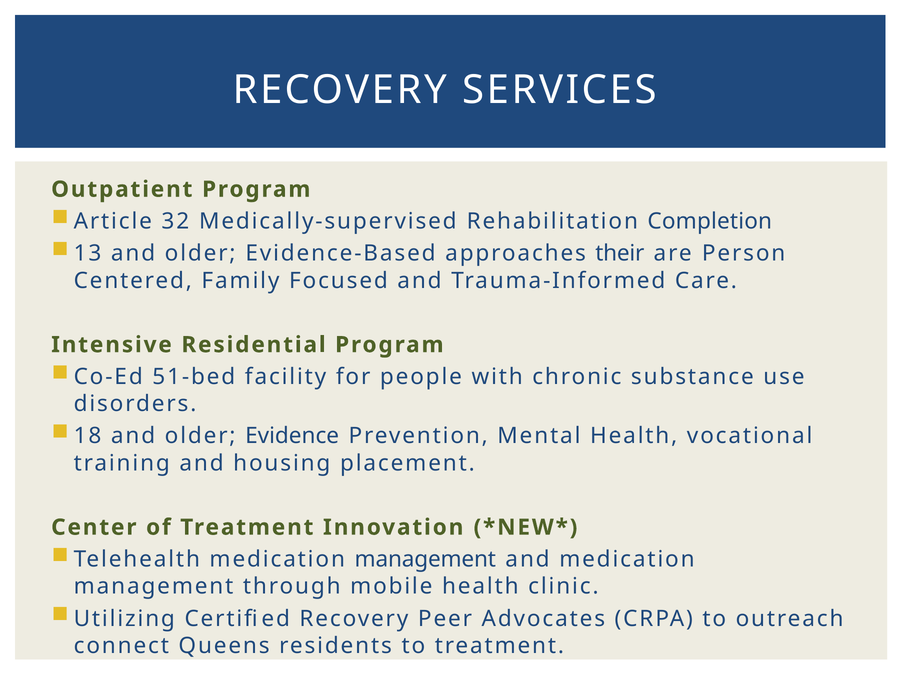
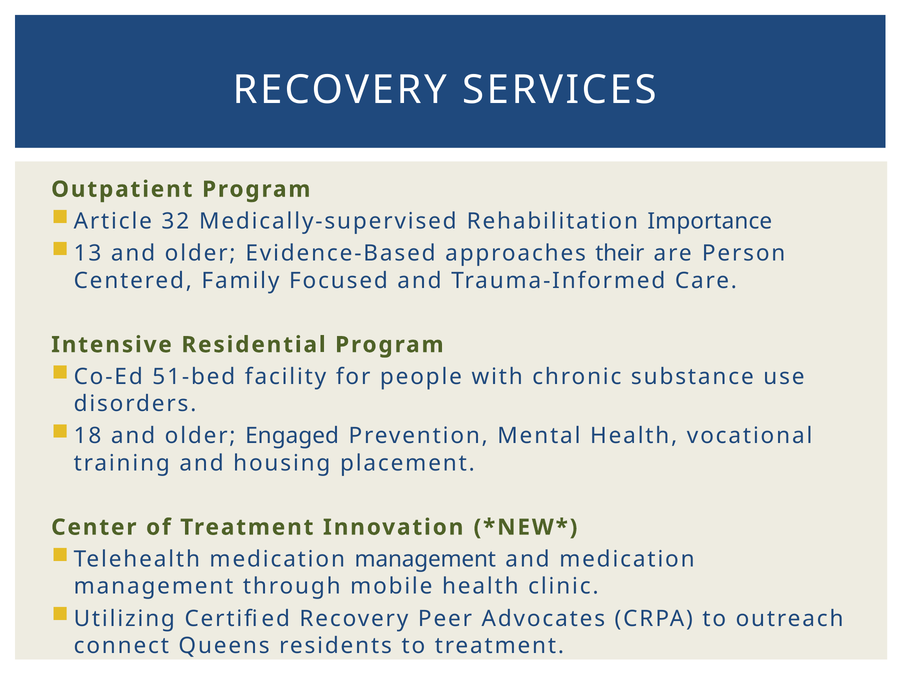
Completion: Completion -> Importance (710, 221)
Evidence: Evidence -> Engaged (292, 436)
